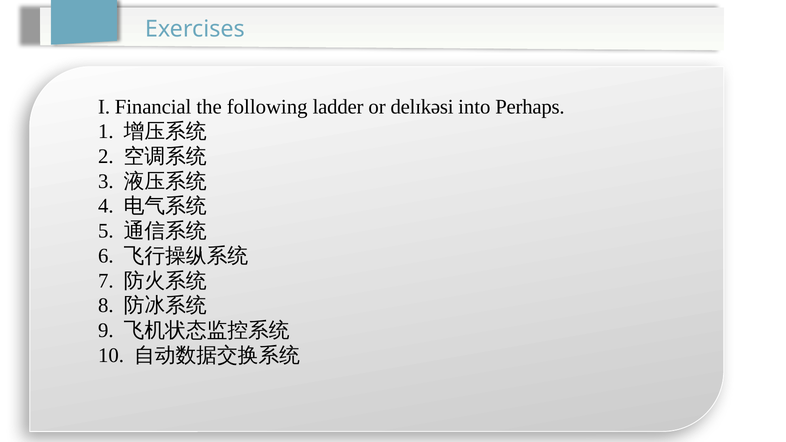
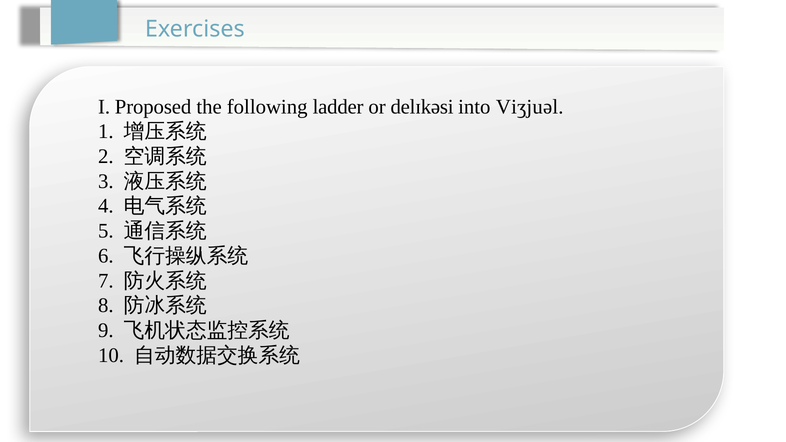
Financial: Financial -> Proposed (153, 107)
Perhaps: Perhaps -> Viʒjuəl (530, 107)
